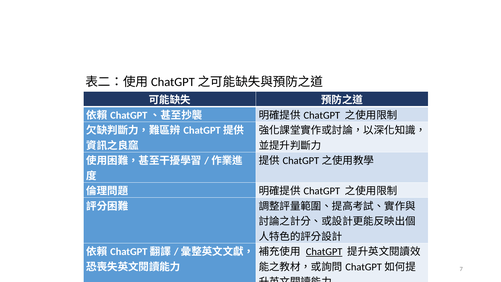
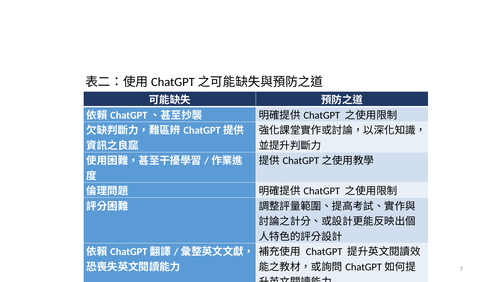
ChatGPT underline: present -> none (324, 252)
